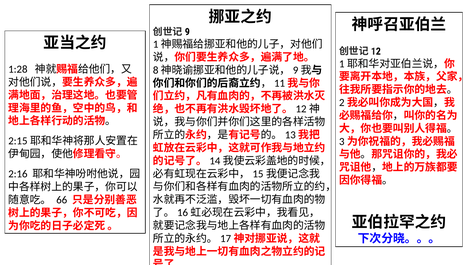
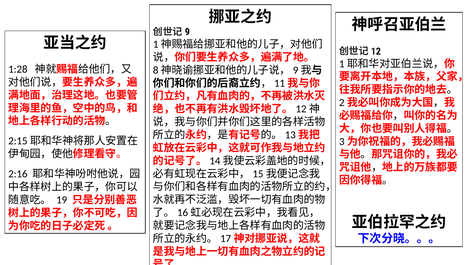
66: 66 -> 19 (62, 200)
